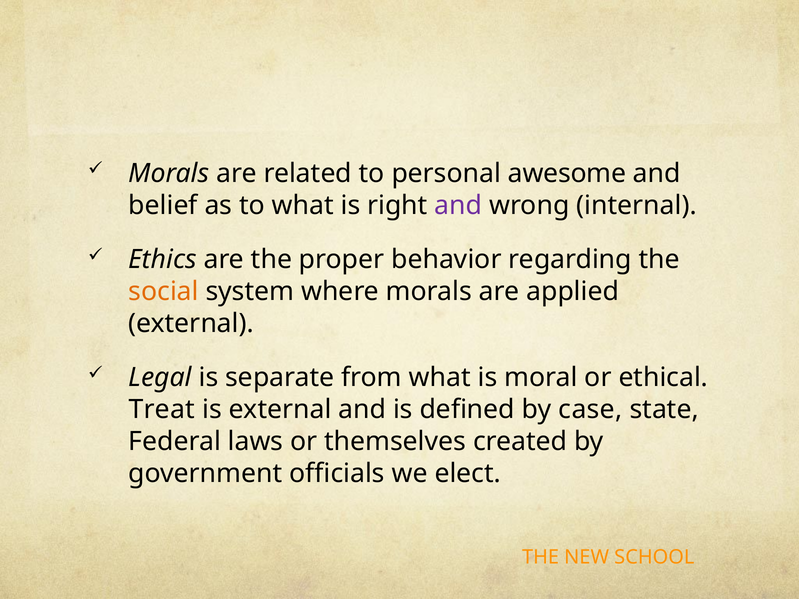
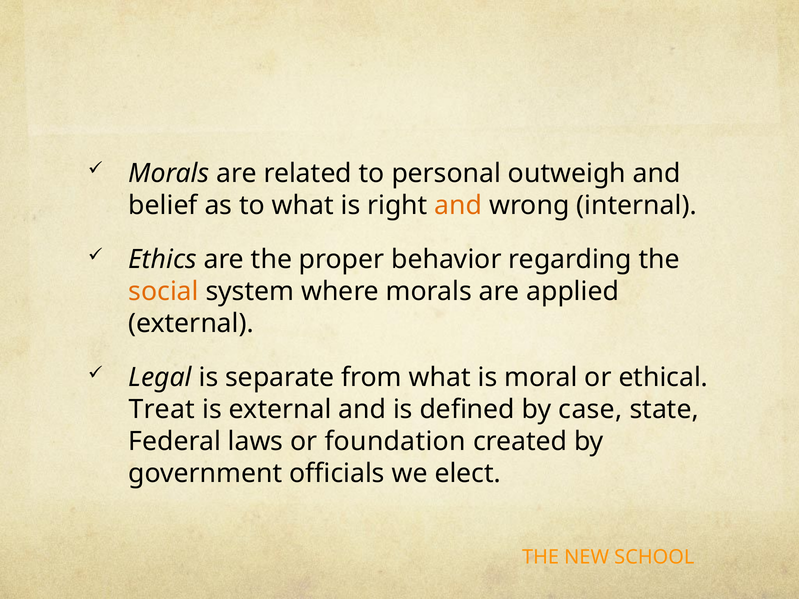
awesome: awesome -> outweigh (567, 173)
and colour: purple -> orange (458, 205)
themselves: themselves -> foundation (395, 442)
